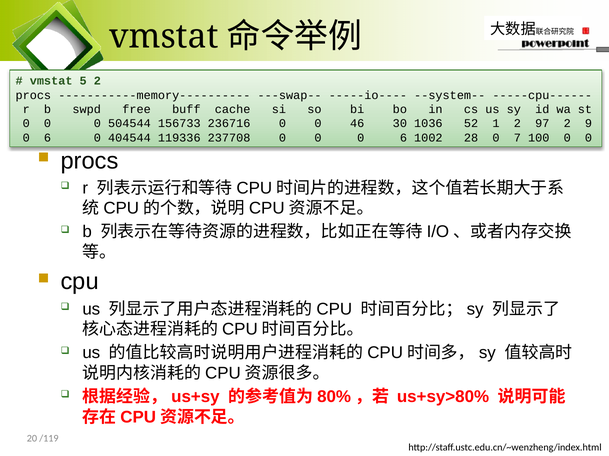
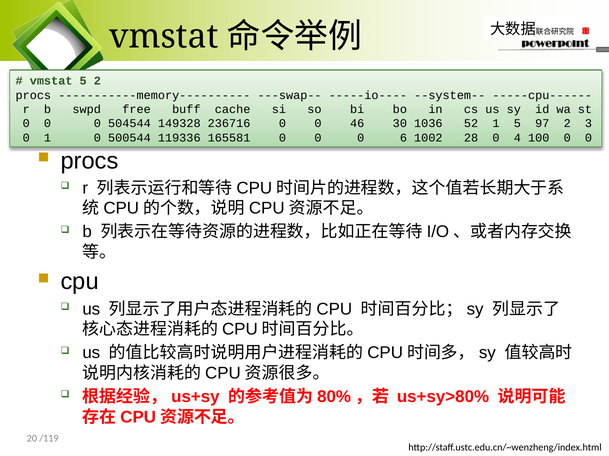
156733: 156733 -> 149328 (179, 124)
1 2: 2 -> 5 (517, 124)
9: 9 -> 3 (588, 124)
6: 6 -> 1 (48, 138)
404544: 404544 -> 500544 (129, 138)
237708: 237708 -> 165581 (229, 138)
7: 7 -> 4 (517, 138)
